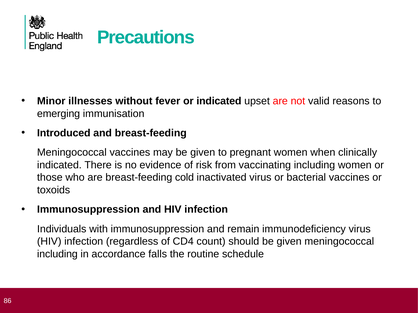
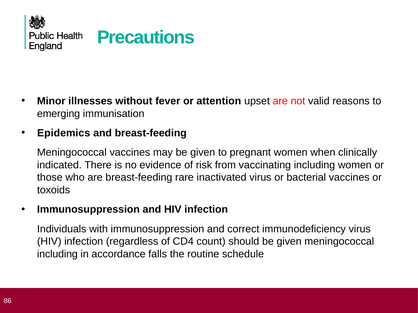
or indicated: indicated -> attention (219, 101)
Introduced: Introduced -> Epidemics (64, 133)
cold: cold -> rare (184, 178)
remain: remain -> correct (243, 229)
